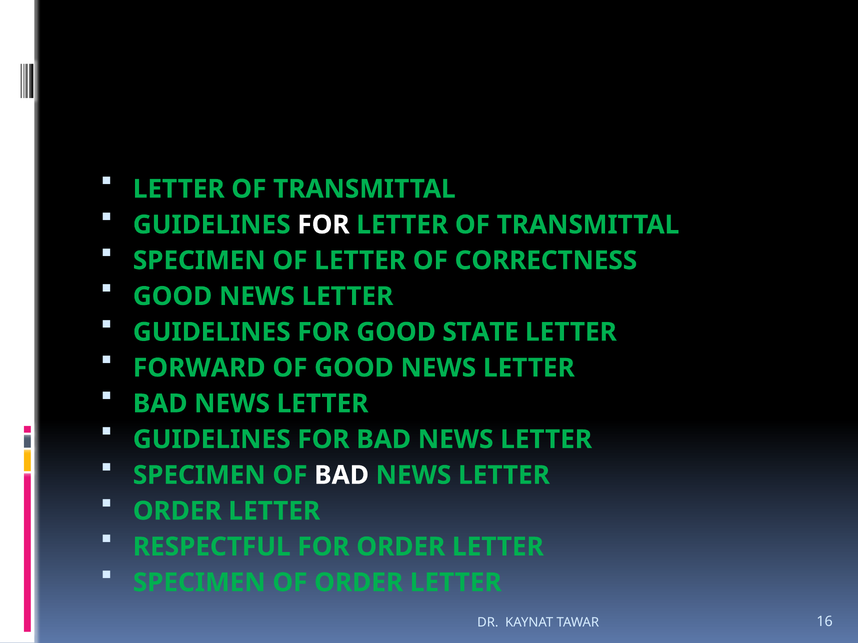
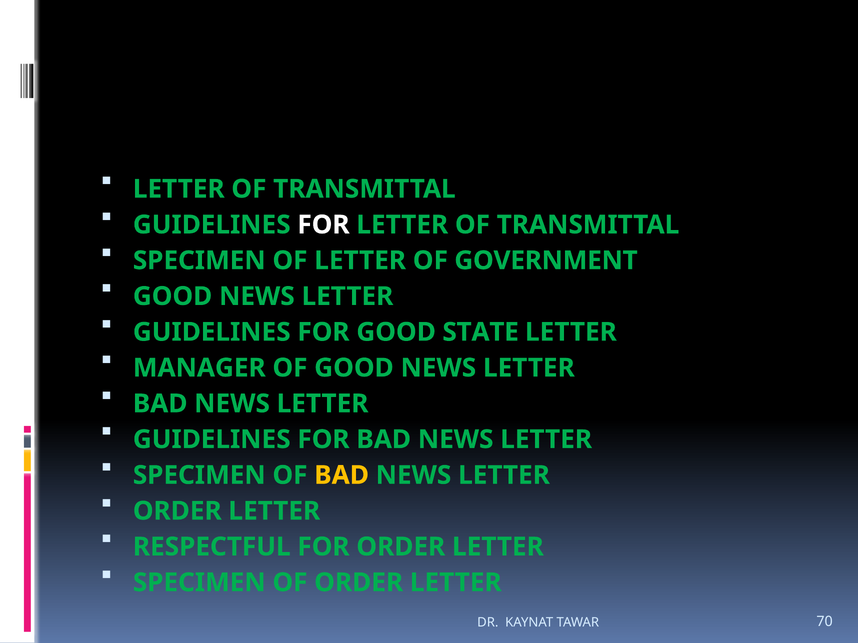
CORRECTNESS: CORRECTNESS -> GOVERNMENT (546, 261)
FORWARD: FORWARD -> MANAGER (199, 368)
BAD colour: white -> yellow (342, 476)
16: 16 -> 70 (825, 622)
